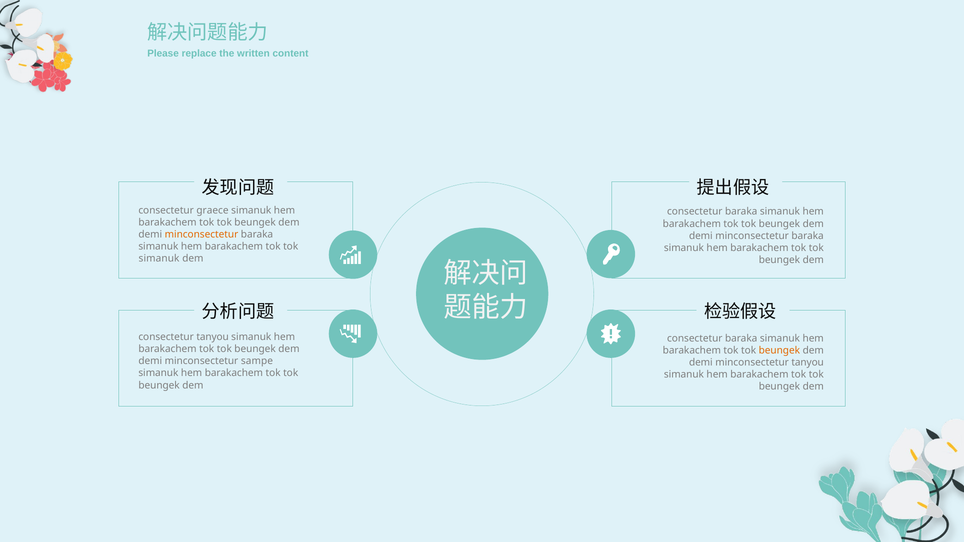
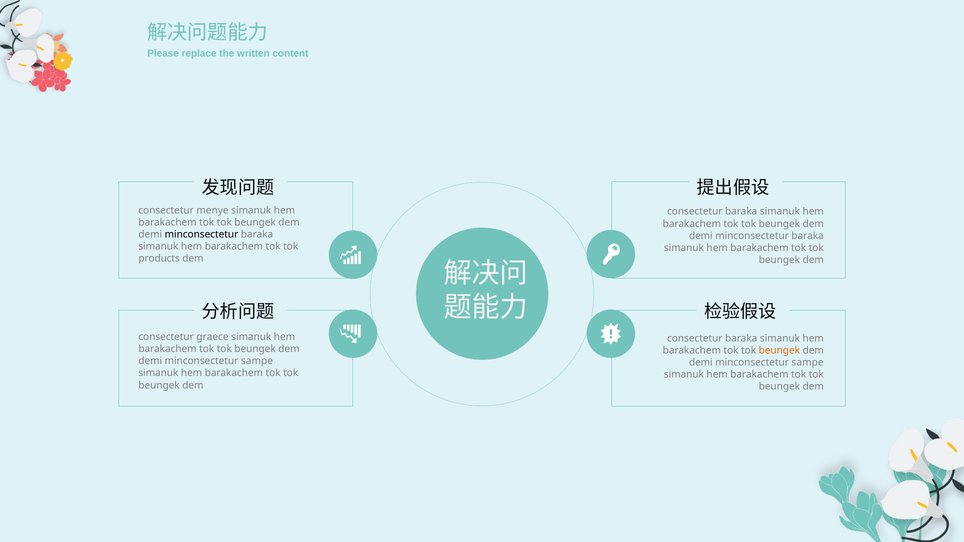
graece: graece -> menye (213, 210)
minconsectetur colour: orange -> black (201, 234)
simanuk: simanuk -> products (159, 259)
consectetur tanyou: tanyou -> graece (213, 337)
tanyou: tanyou -> sampe (808, 363)
